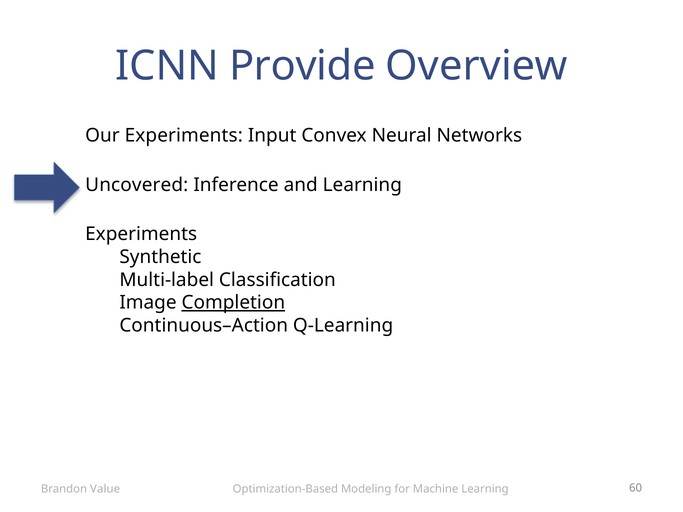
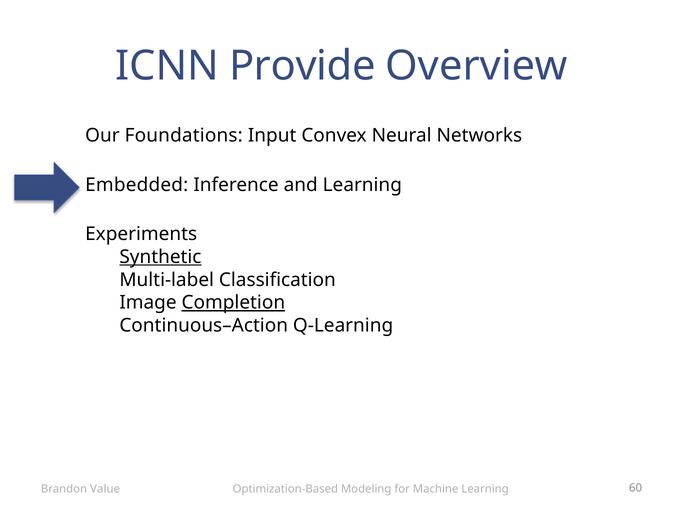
Our Experiments: Experiments -> Foundations (184, 136)
Uncovered: Uncovered -> Embedded (137, 185)
Synthetic underline: none -> present (160, 257)
